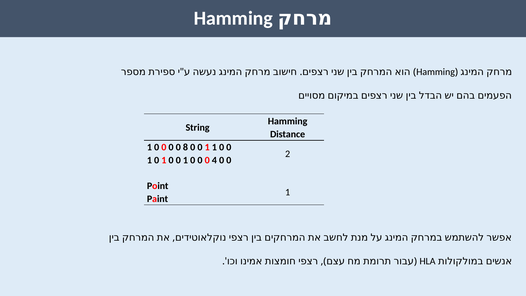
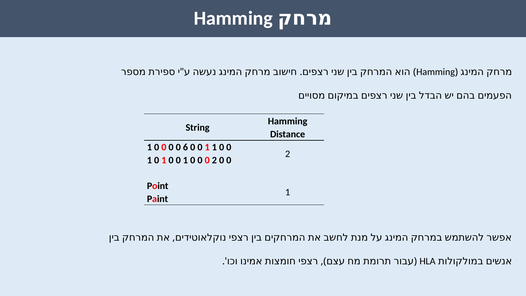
8: 8 -> 6 (185, 147)
0 0 0 4: 4 -> 2 (214, 160)
